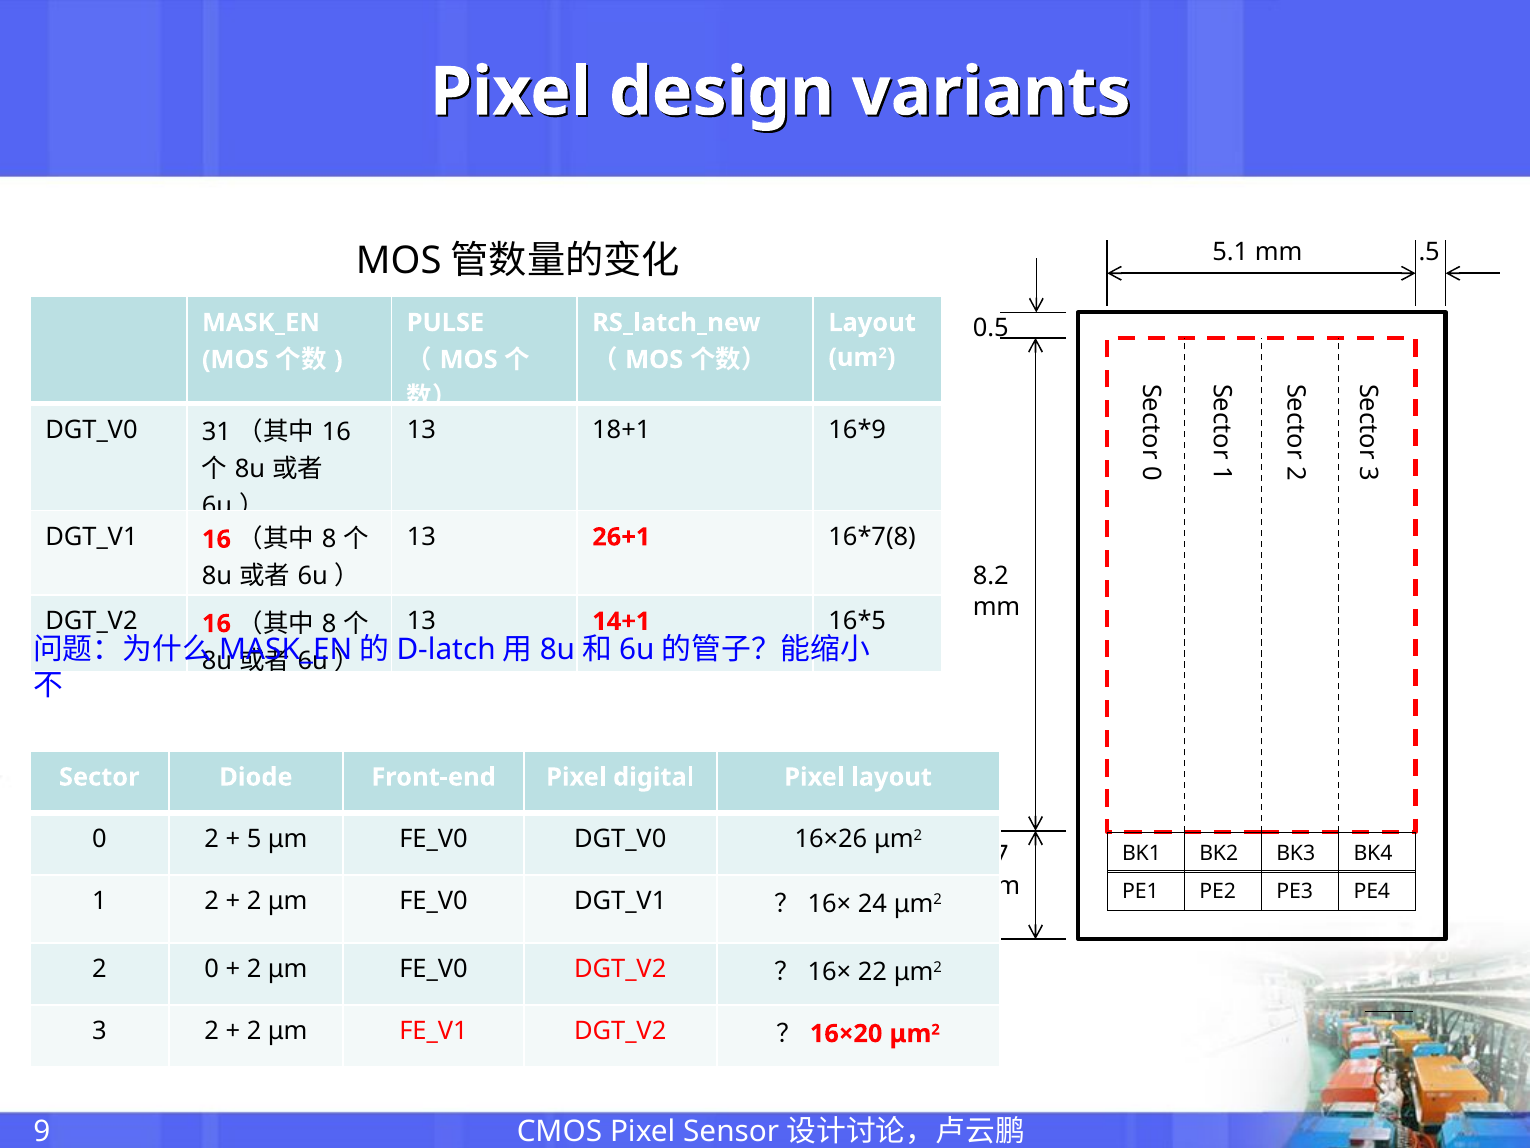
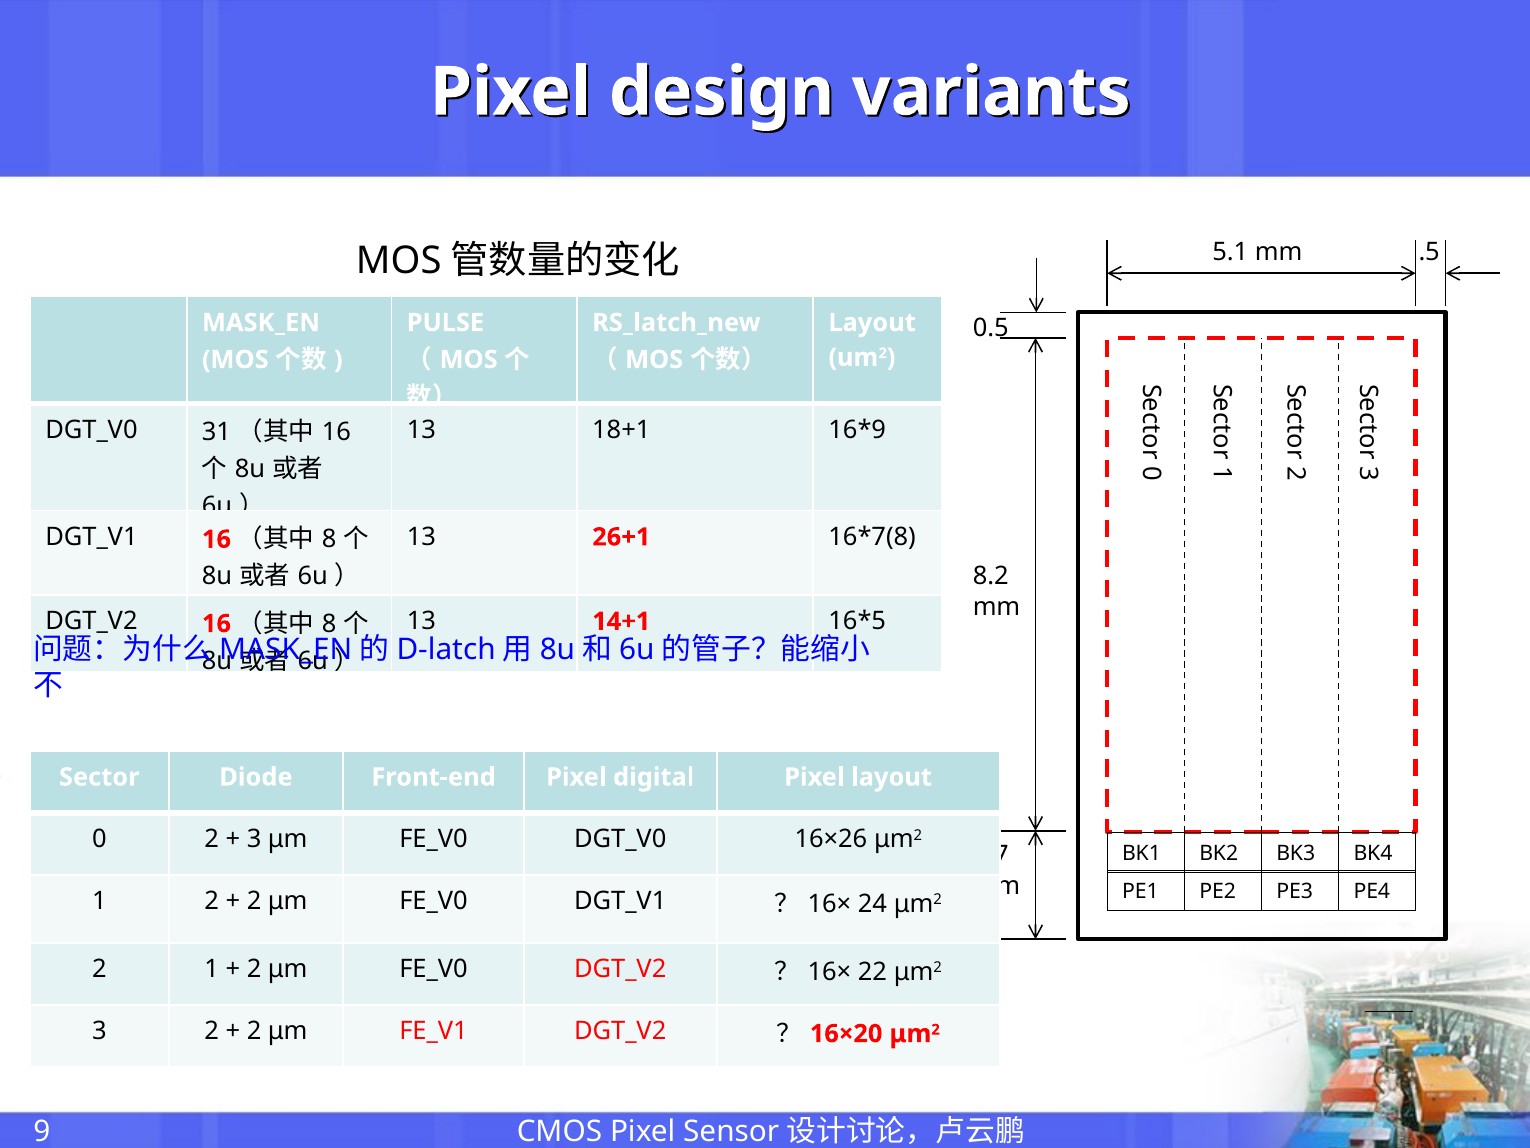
5: 5 -> 3 (254, 839)
2 0: 0 -> 1 (212, 969)
